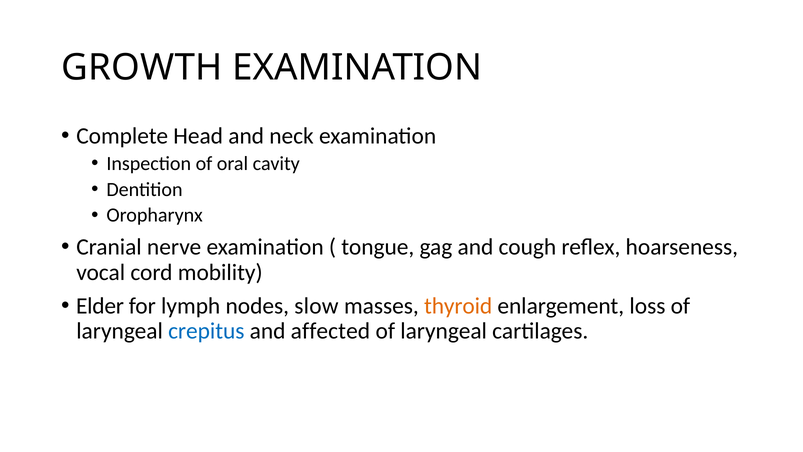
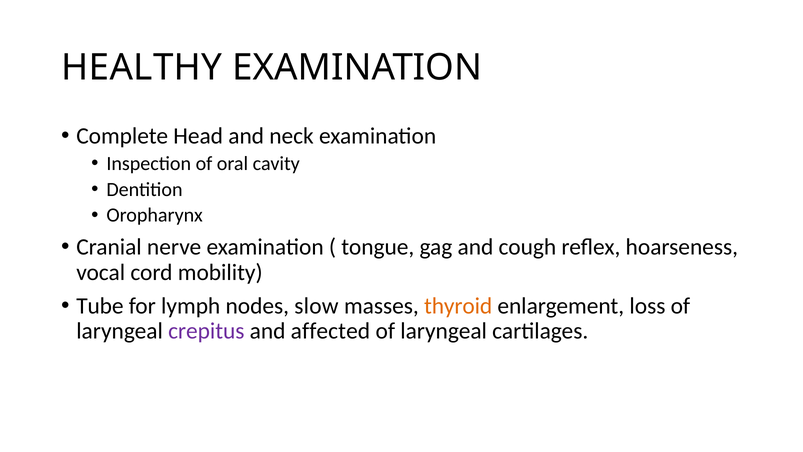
GROWTH: GROWTH -> HEALTHY (142, 67)
Elder: Elder -> Tube (100, 306)
crepitus colour: blue -> purple (206, 331)
